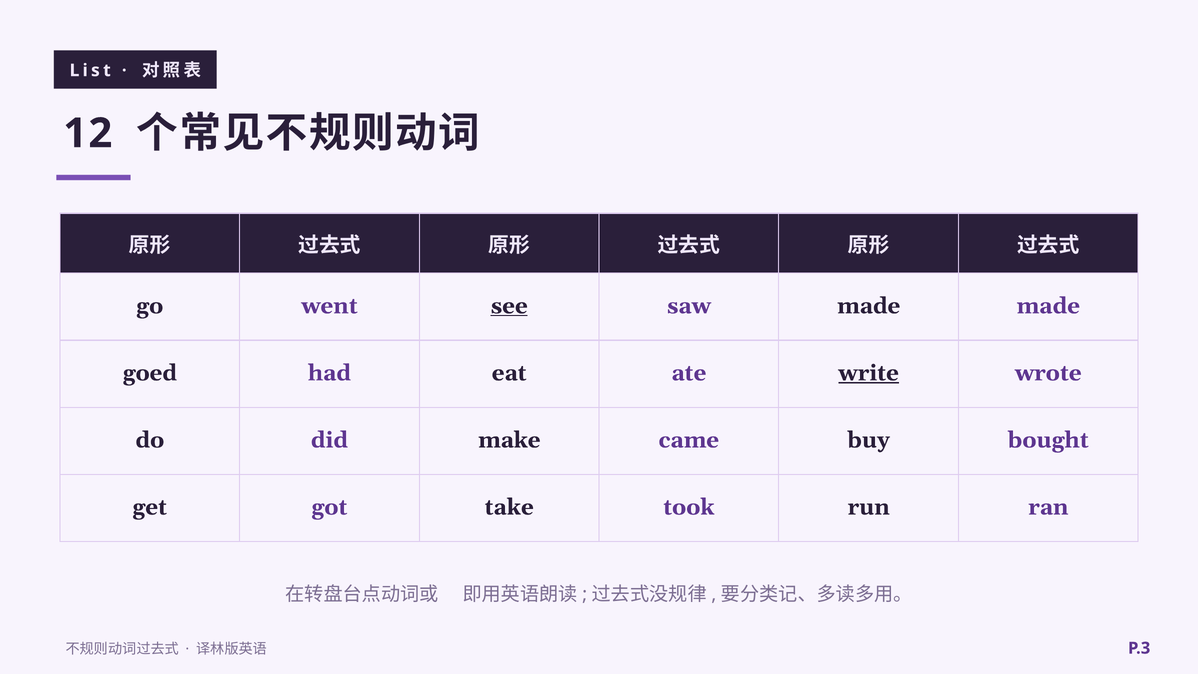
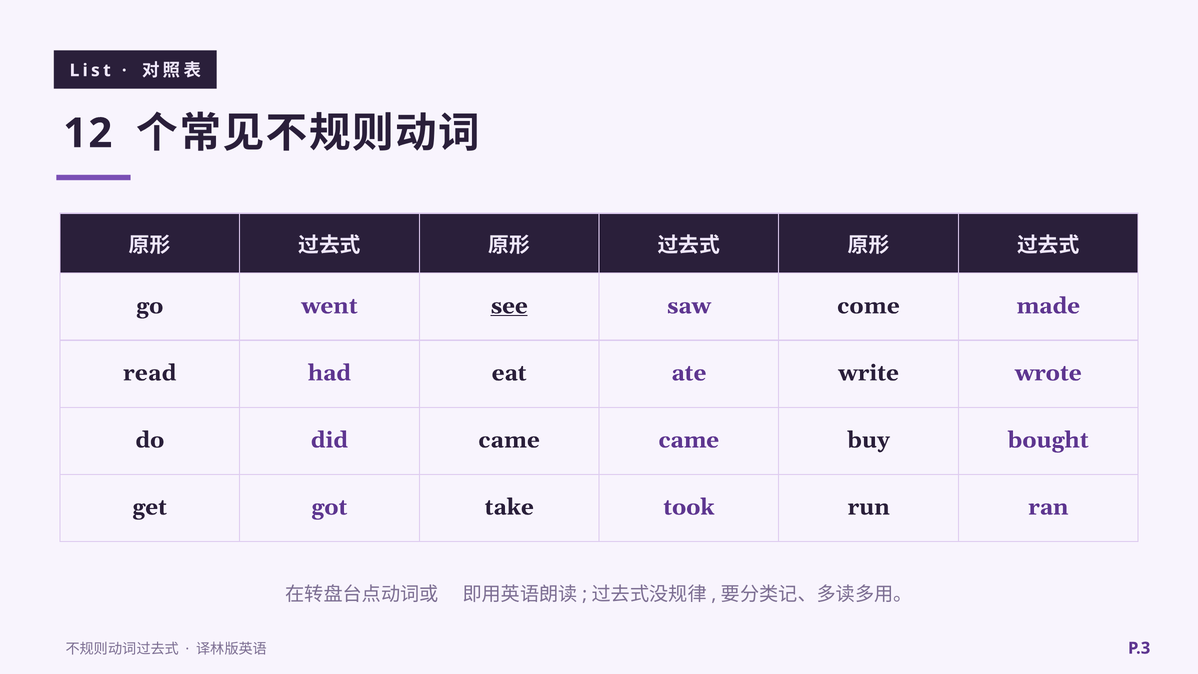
saw made: made -> come (868, 306)
goed: goed -> read (150, 373)
write underline: present -> none (869, 373)
did make: make -> came (509, 440)
